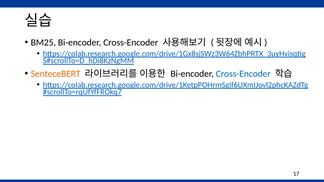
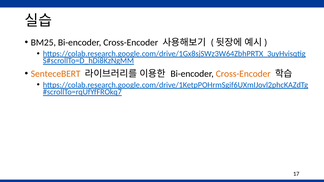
Cross-Encoder colour: blue -> orange (243, 74)
